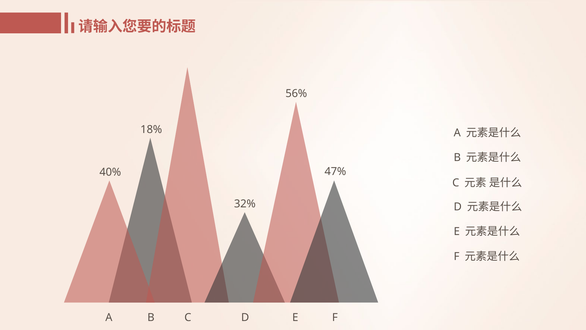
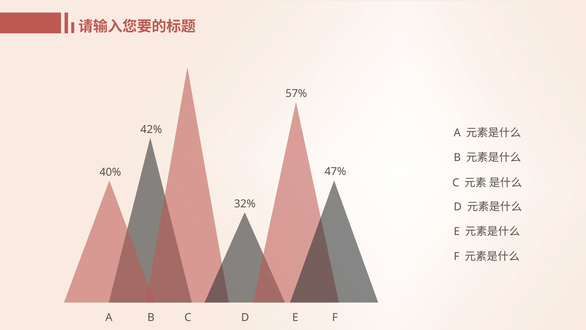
56%: 56% -> 57% (296, 93)
18%: 18% -> 42% (151, 129)
